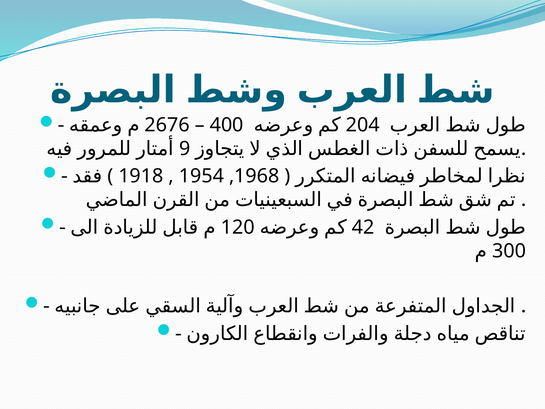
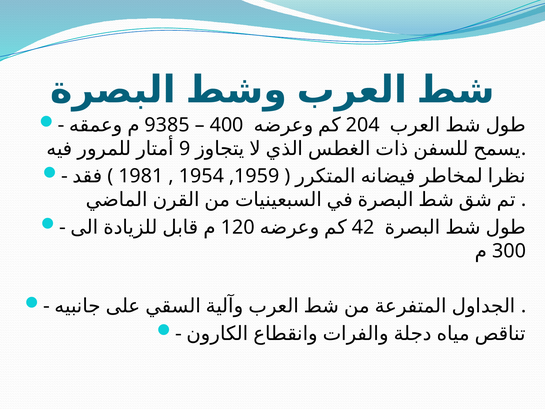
2676: 2676 -> 9385 (167, 125)
1918: 1918 -> 1981 (141, 176)
1968: 1968 -> 1959 (257, 176)
